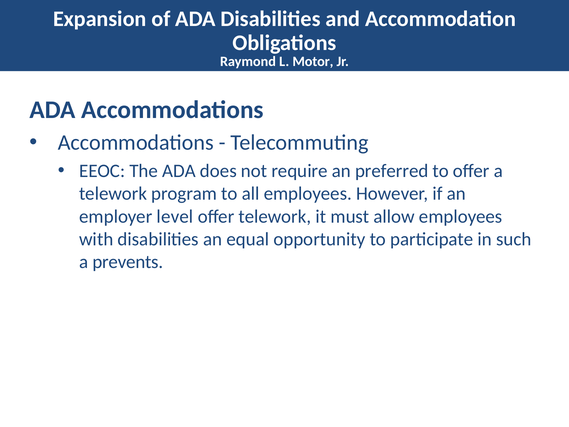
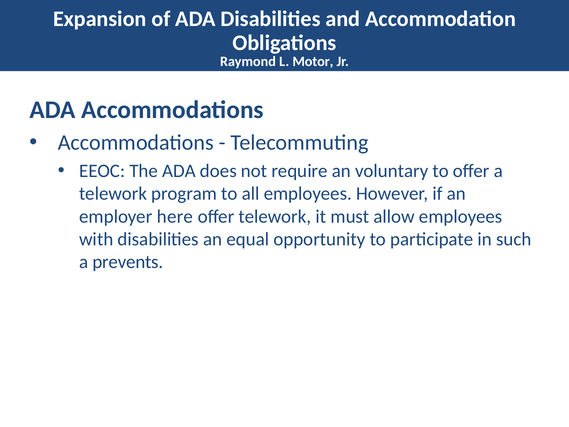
preferred: preferred -> voluntary (392, 171)
level: level -> here (175, 216)
